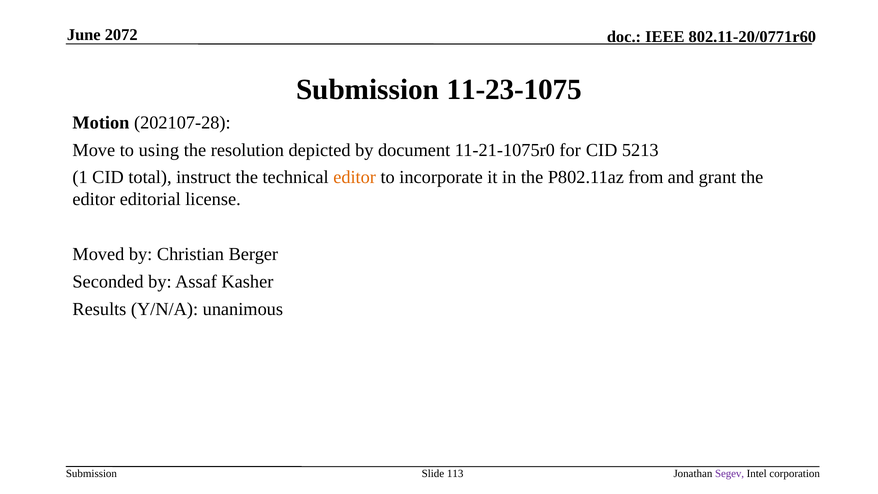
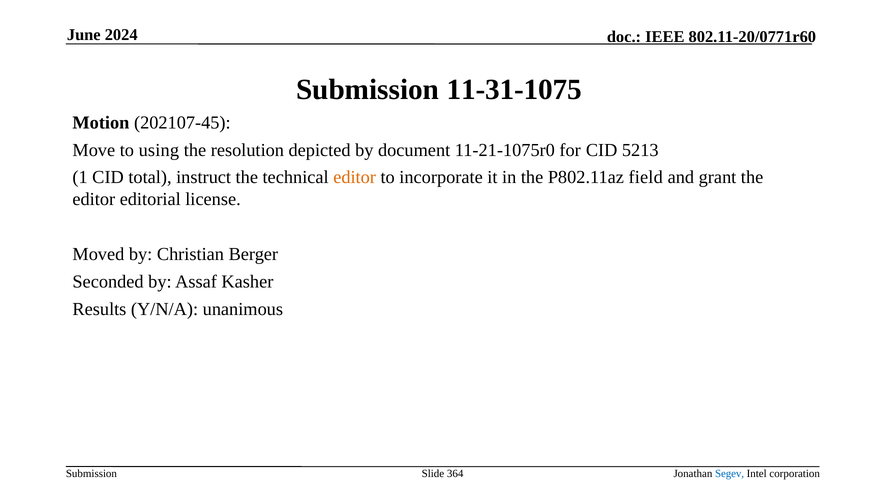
2072: 2072 -> 2024 (121, 35)
11-23-1075: 11-23-1075 -> 11-31-1075 (514, 90)
202107-28: 202107-28 -> 202107-45 (182, 122)
from: from -> field (646, 177)
113: 113 -> 364 (455, 474)
Segev colour: purple -> blue (730, 474)
